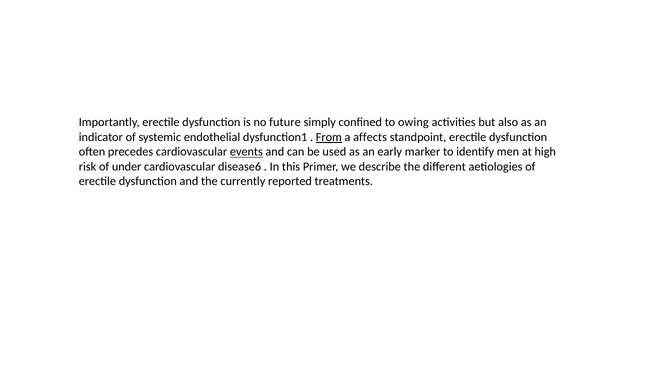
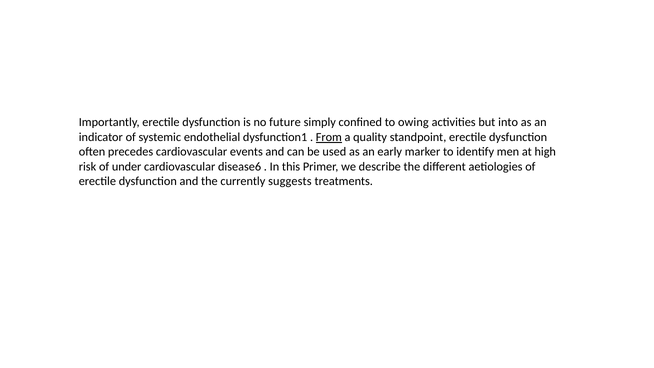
also: also -> into (508, 122)
affects: affects -> quality (370, 137)
events underline: present -> none (246, 152)
reported: reported -> suggests (290, 181)
